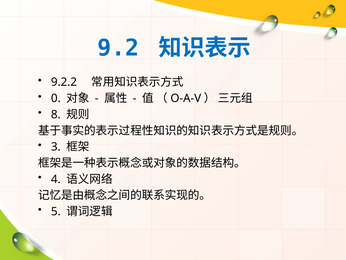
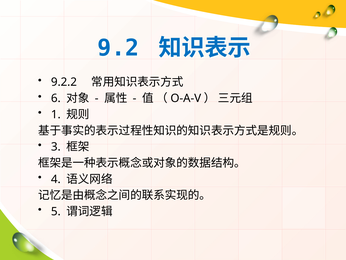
0: 0 -> 6 (56, 98)
8: 8 -> 1 (56, 114)
